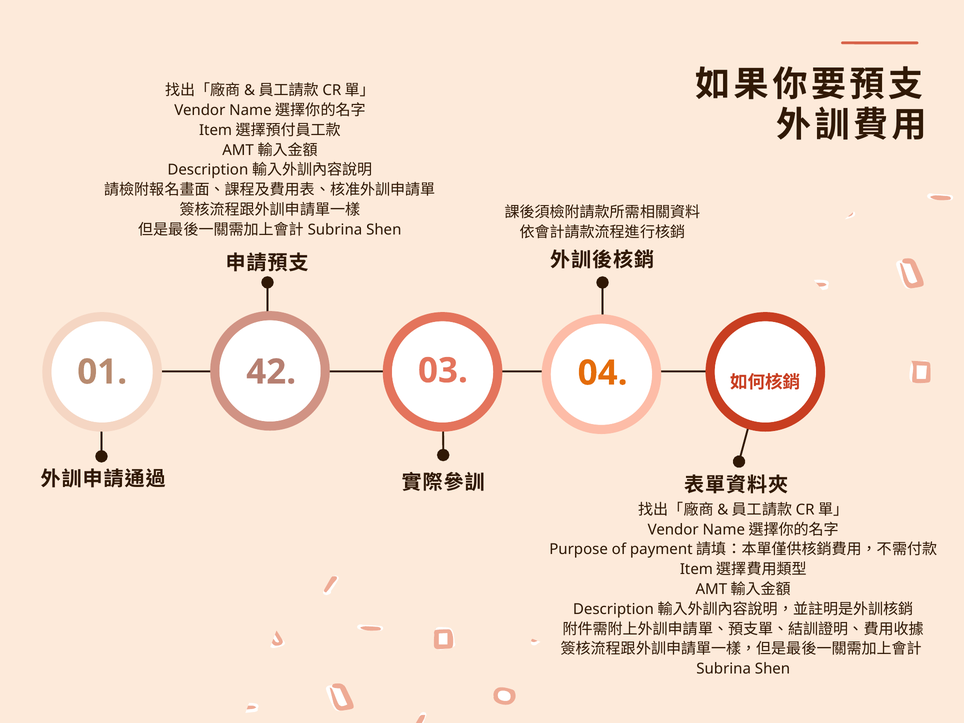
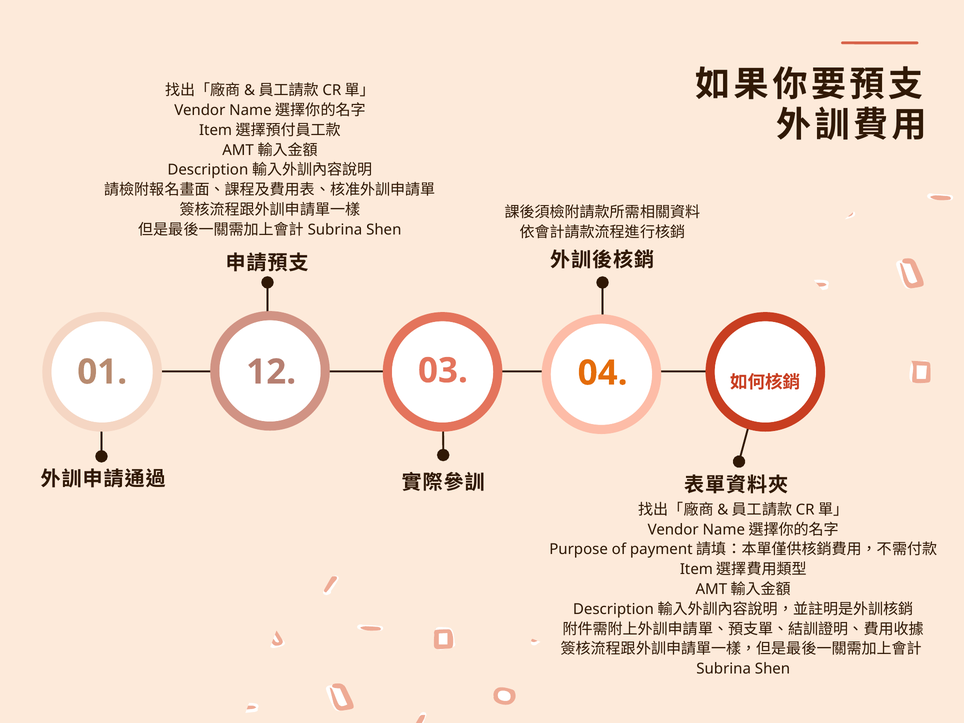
42: 42 -> 12 (271, 372)
